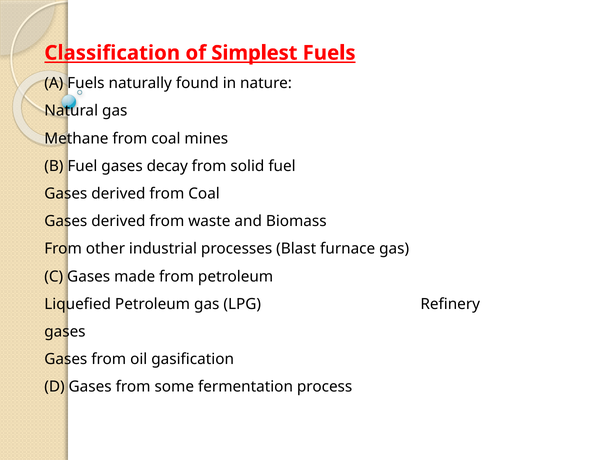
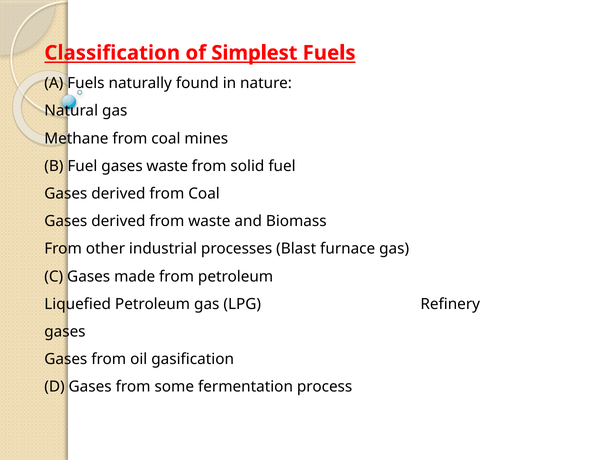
gases decay: decay -> waste (167, 166)
